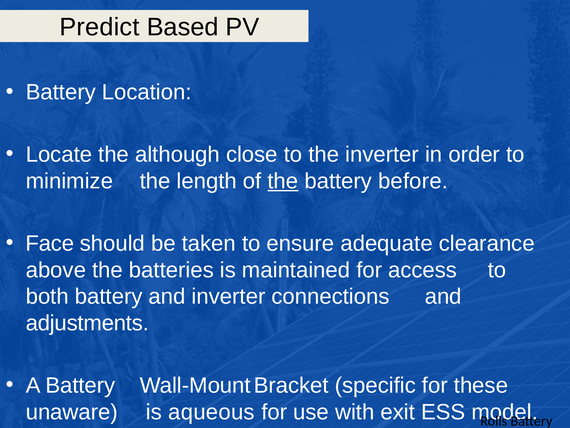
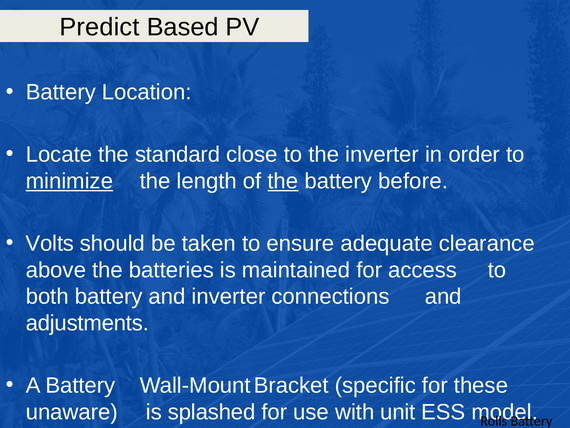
although: although -> standard (178, 154)
minimize underline: none -> present (69, 181)
Face: Face -> Volts (50, 243)
aqueous: aqueous -> splashed (212, 412)
exit: exit -> unit (398, 412)
